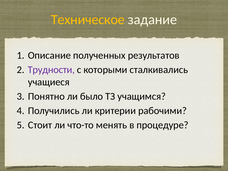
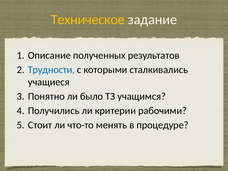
Трудности colour: purple -> blue (51, 70)
